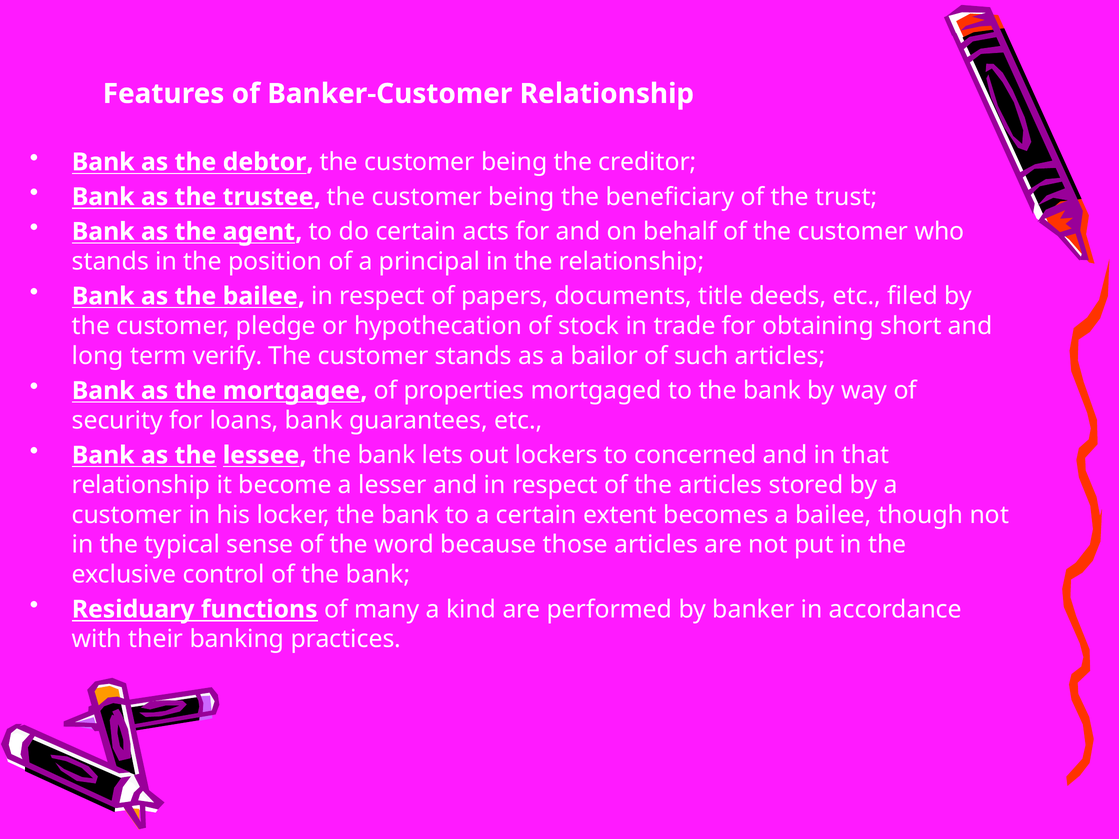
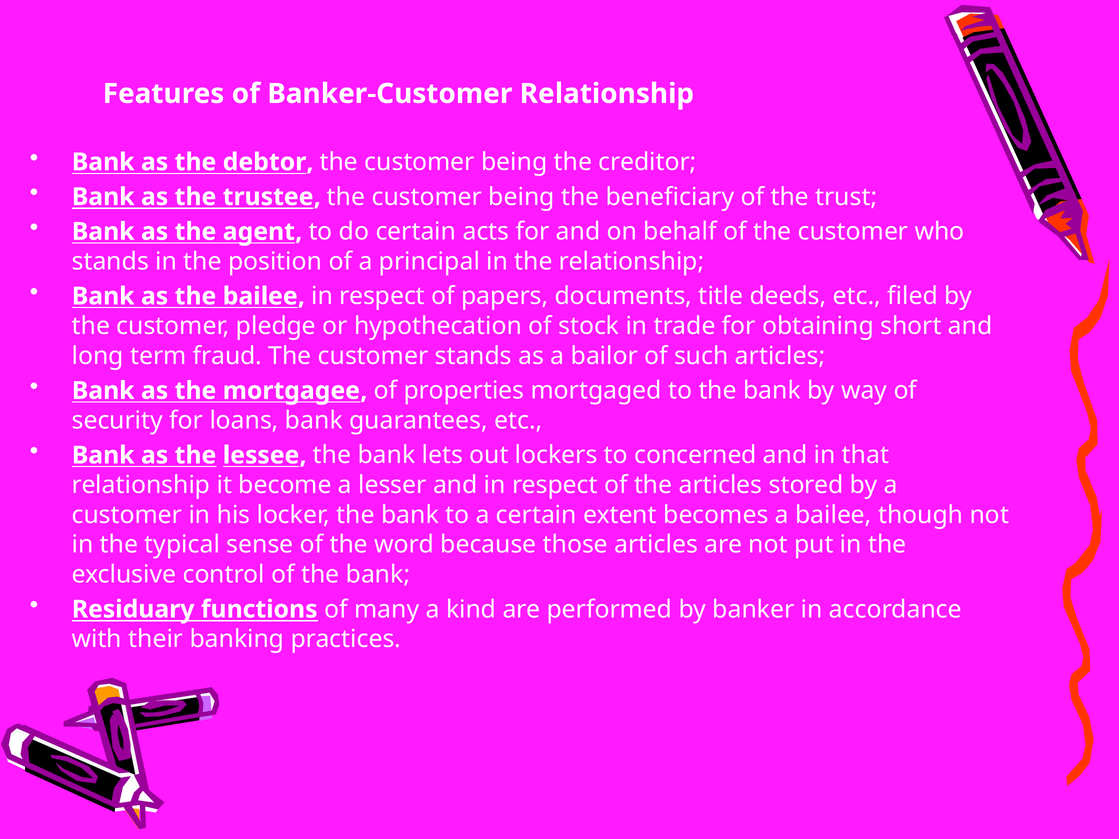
verify: verify -> fraud (228, 356)
